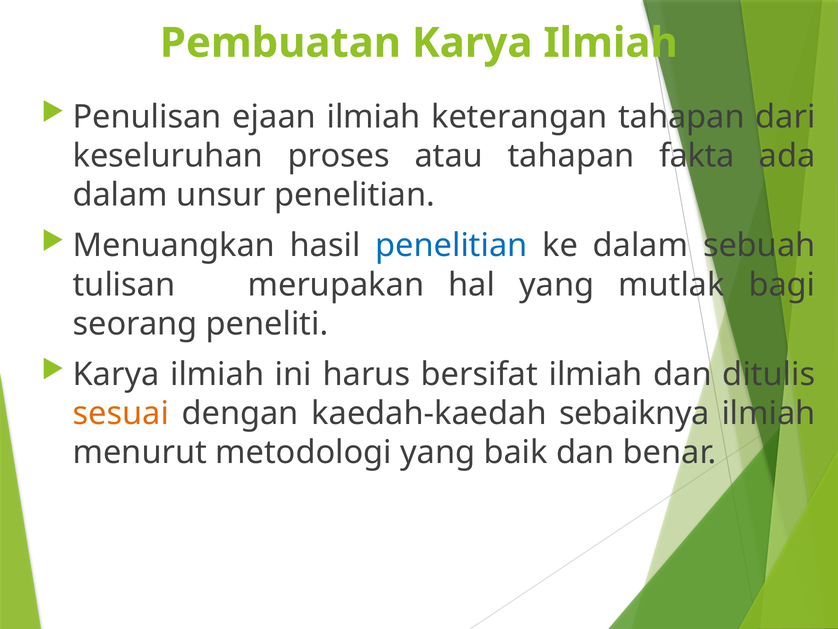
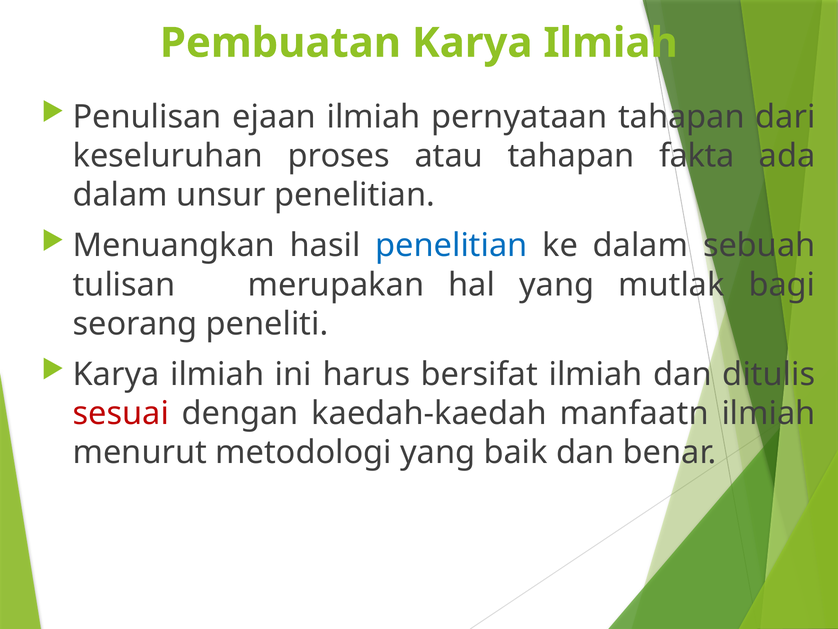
keterangan: keterangan -> pernyataan (519, 117)
sesuai colour: orange -> red (121, 413)
sebaiknya: sebaiknya -> manfaatn (634, 413)
